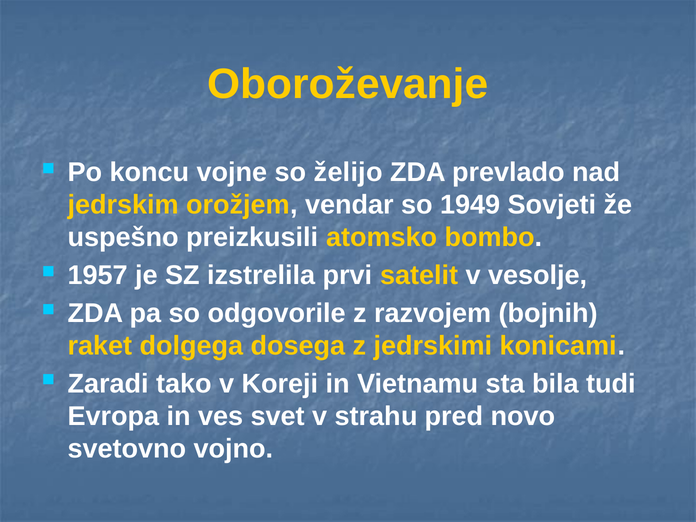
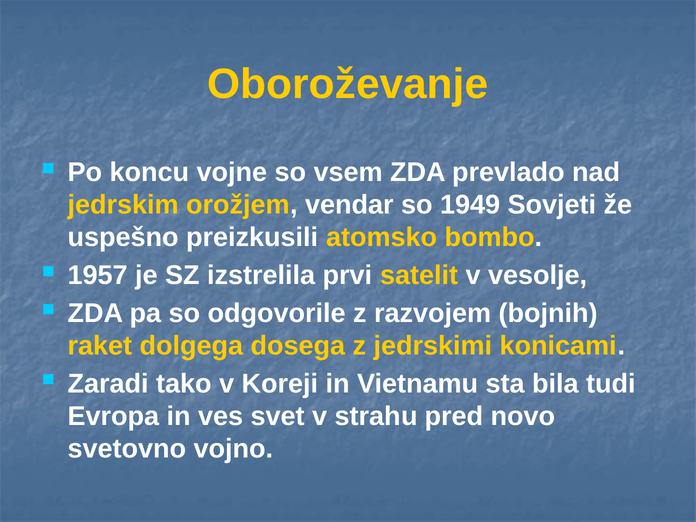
želijo: želijo -> vsem (348, 172)
